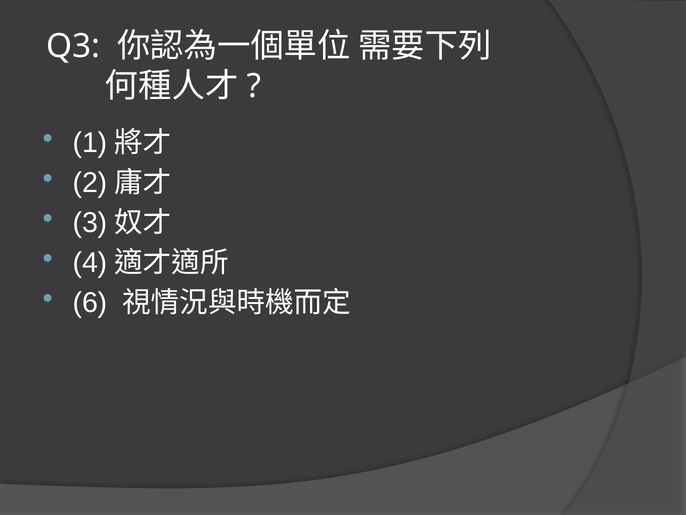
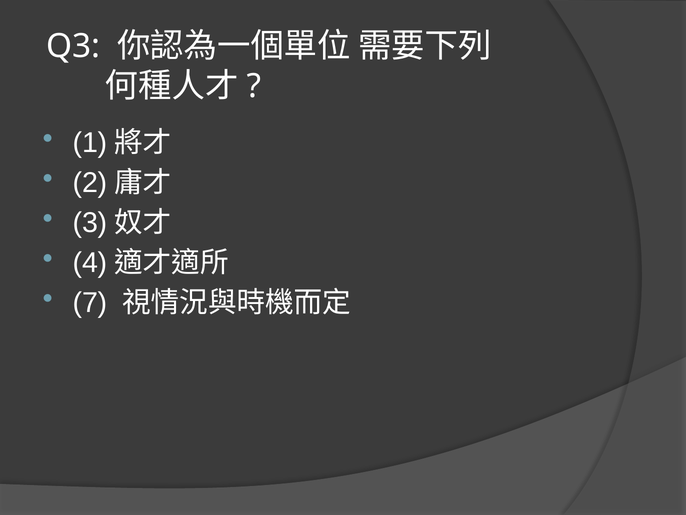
6: 6 -> 7 (90, 303)
